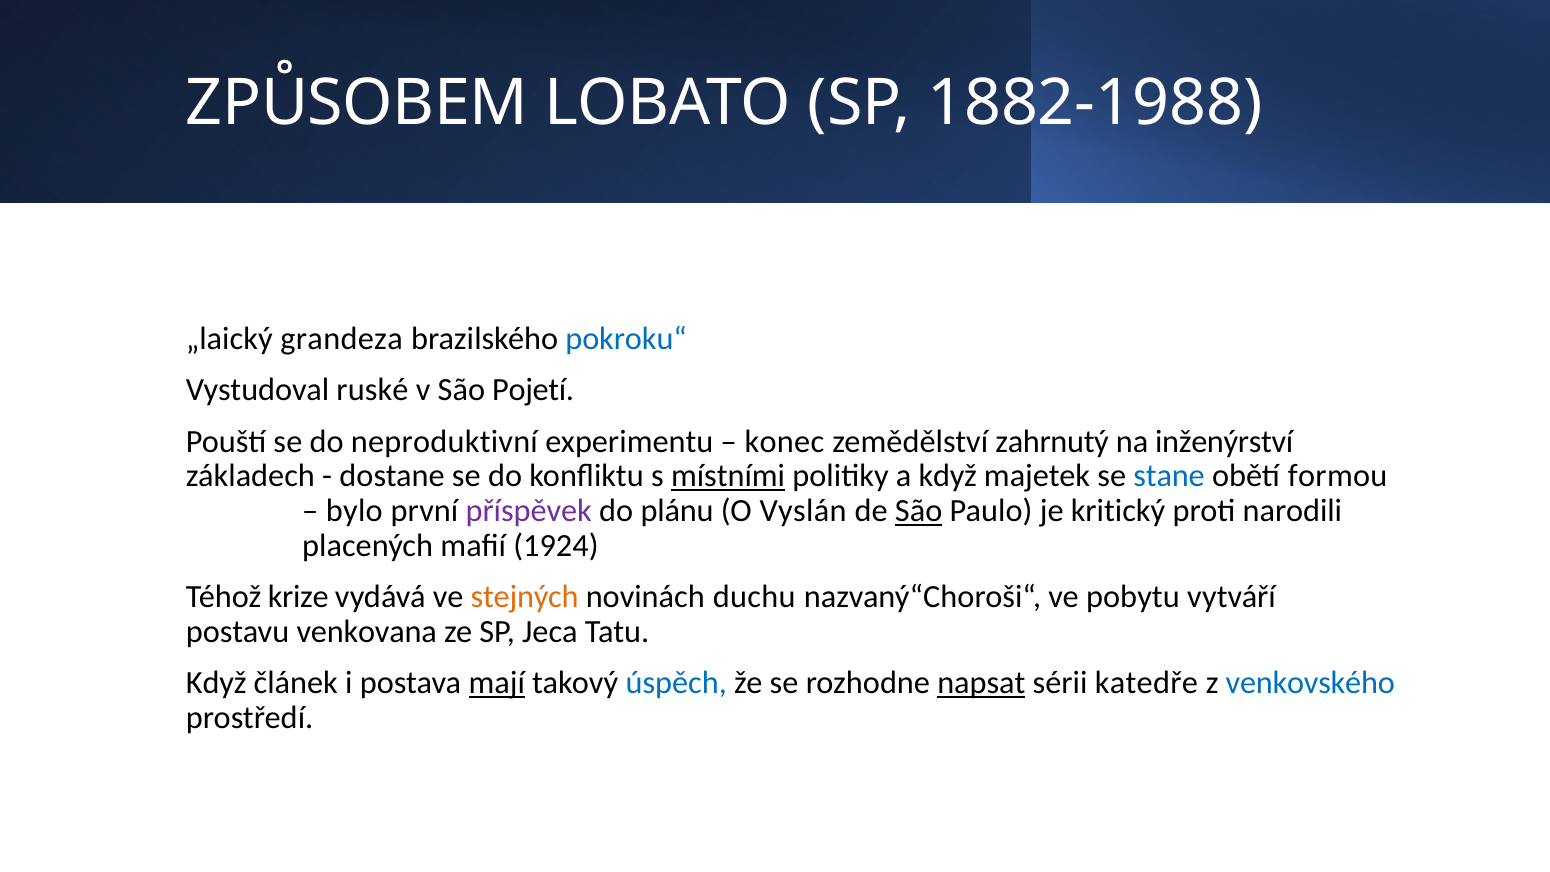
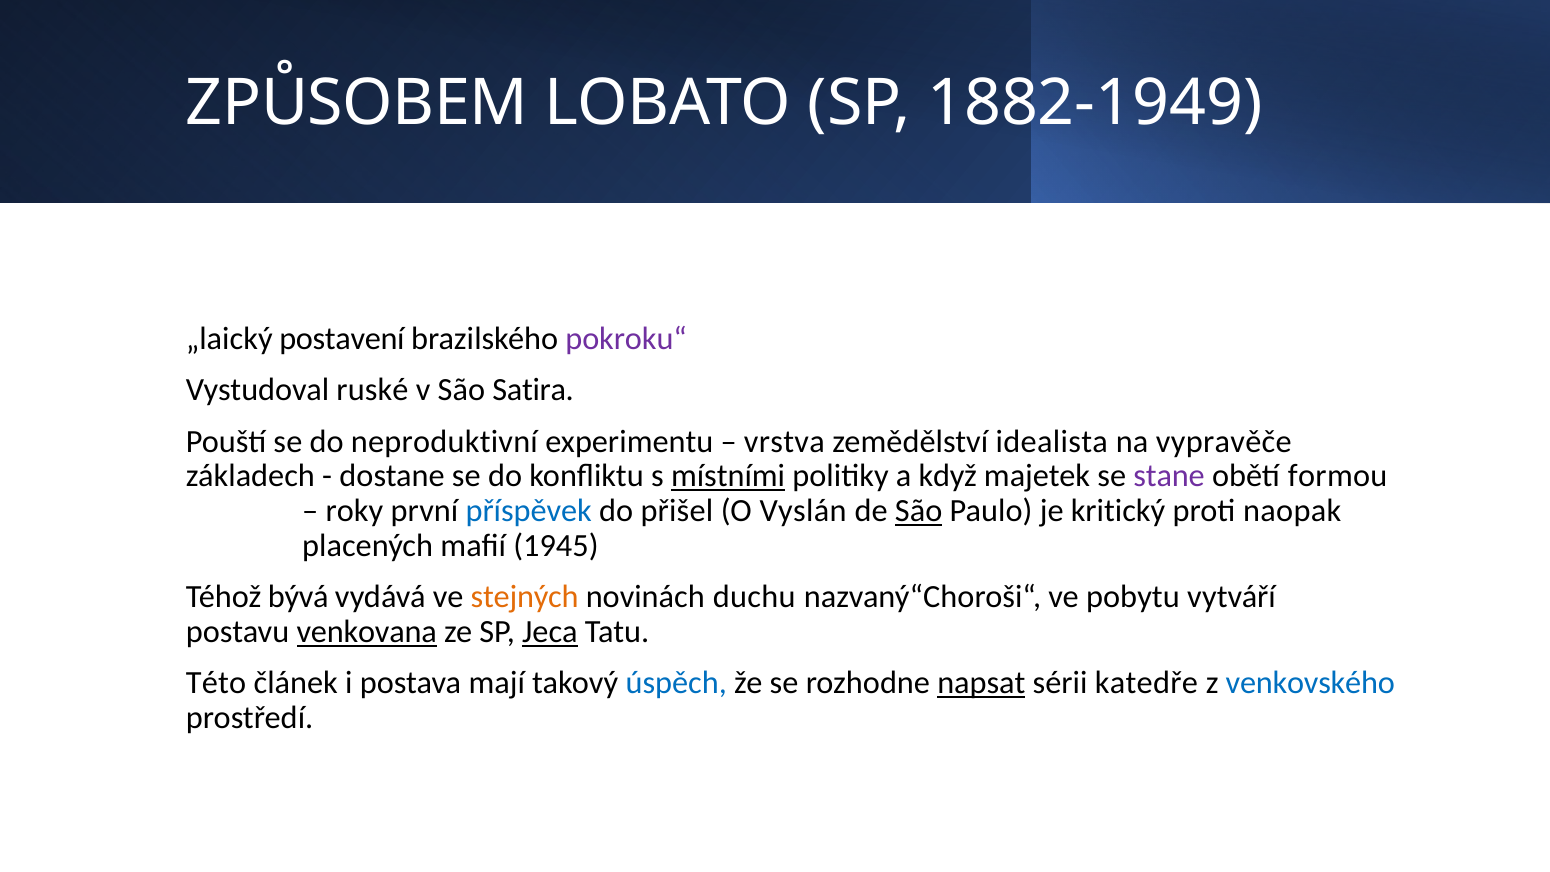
1882-1988: 1882-1988 -> 1882-1949 (1095, 103)
grandeza: grandeza -> postavení (342, 339)
pokroku“ colour: blue -> purple (626, 339)
Pojetí: Pojetí -> Satira (533, 390)
konec: konec -> vrstva (784, 441)
zahrnutý: zahrnutý -> idealista (1052, 441)
inženýrství: inženýrství -> vypravěče (1224, 441)
stane colour: blue -> purple (1169, 476)
bylo: bylo -> roky (354, 511)
příspěvek colour: purple -> blue (529, 511)
plánu: plánu -> přišel (677, 511)
narodili: narodili -> naopak (1292, 511)
1924: 1924 -> 1945 (556, 546)
krize: krize -> bývá (298, 597)
venkovana underline: none -> present (367, 632)
Jeca underline: none -> present (550, 632)
Když: Když -> Této (216, 683)
mají underline: present -> none (497, 683)
